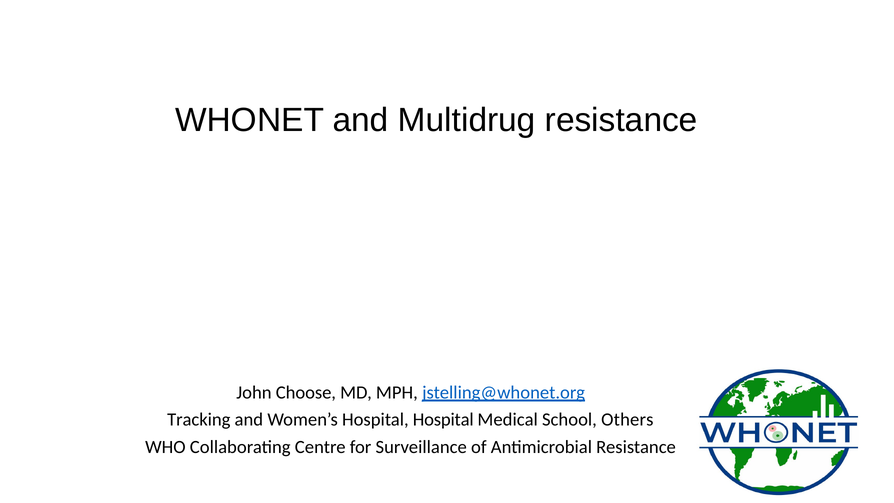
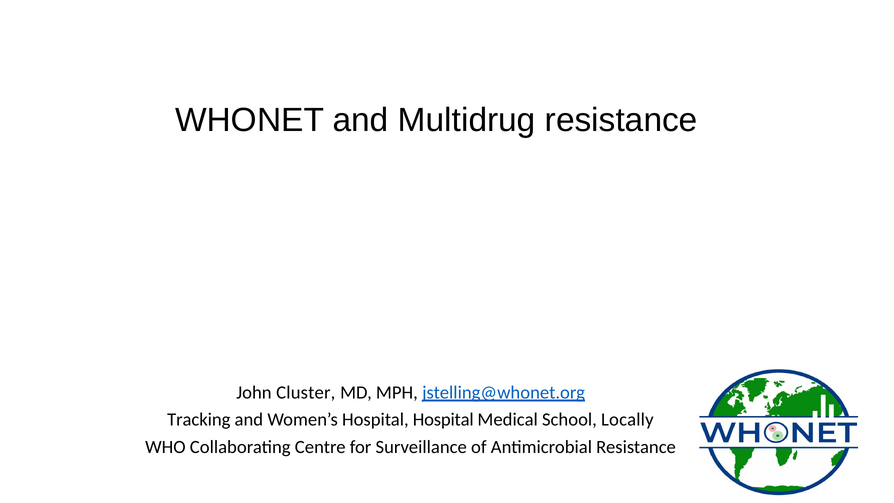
Choose: Choose -> Cluster (306, 392)
Others: Others -> Locally (627, 420)
